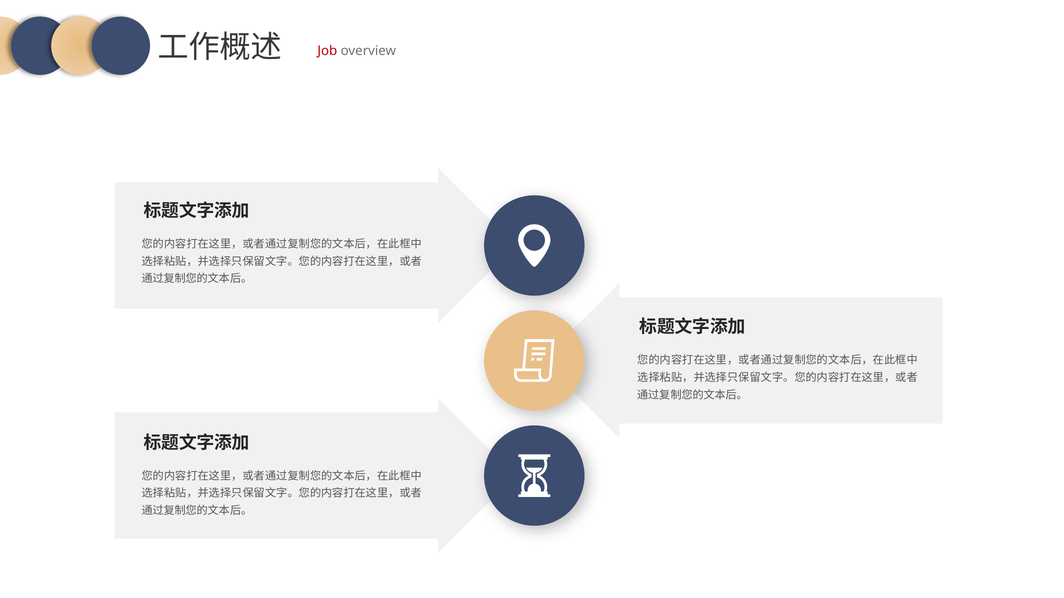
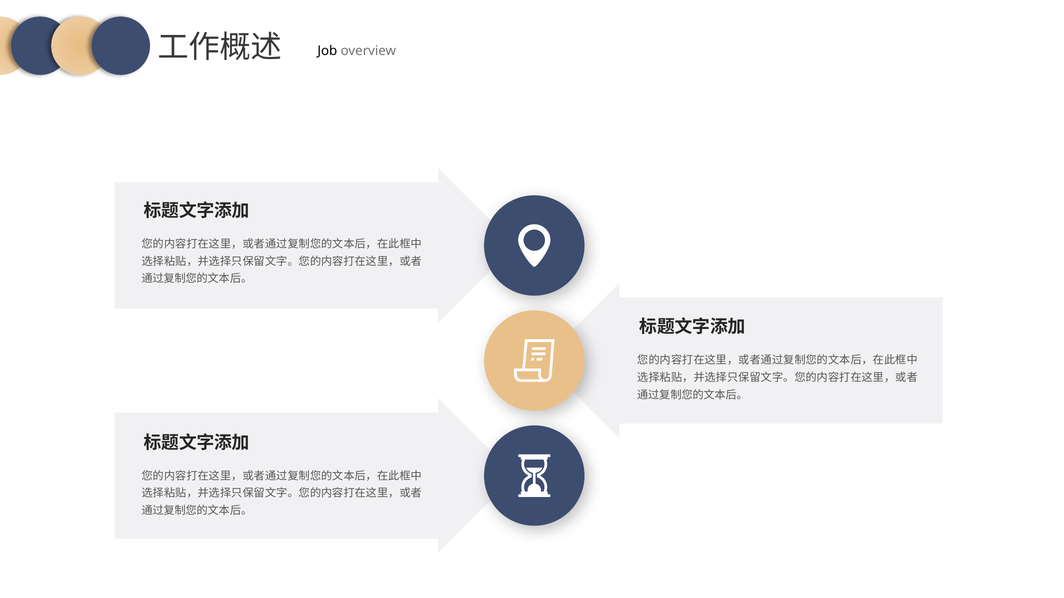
Job colour: red -> black (327, 51)
